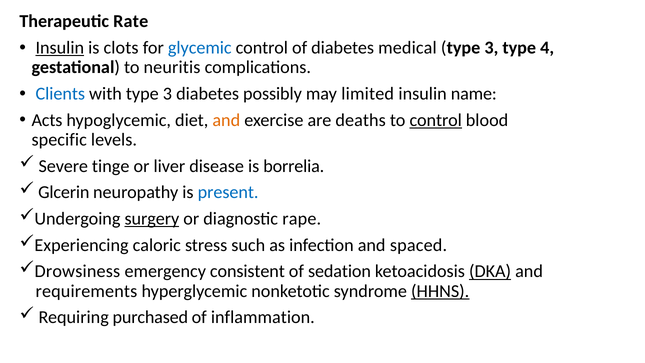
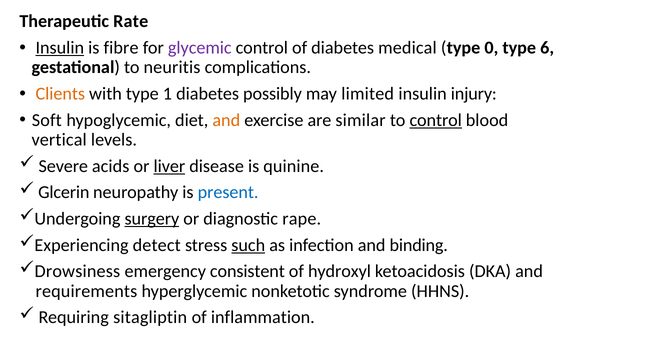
clots: clots -> fibre (121, 48)
glycemic colour: blue -> purple (200, 48)
3: 3 -> 0 (491, 48)
4: 4 -> 6 (547, 48)
Clients colour: blue -> orange (60, 94)
with type 3: 3 -> 1 (167, 94)
name: name -> injury (474, 94)
Acts: Acts -> Soft (47, 120)
deaths: deaths -> similar (361, 120)
specific: specific -> vertical (59, 140)
tinge: tinge -> acids (111, 166)
liver underline: none -> present (169, 166)
borrelia: borrelia -> quinine (294, 166)
caloric: caloric -> detect (157, 245)
such underline: none -> present (248, 245)
spaced: spaced -> binding (419, 245)
sedation: sedation -> hydroxyl (339, 271)
DKA underline: present -> none (490, 271)
HHNS underline: present -> none (440, 291)
purchased: purchased -> sitagliptin (150, 317)
